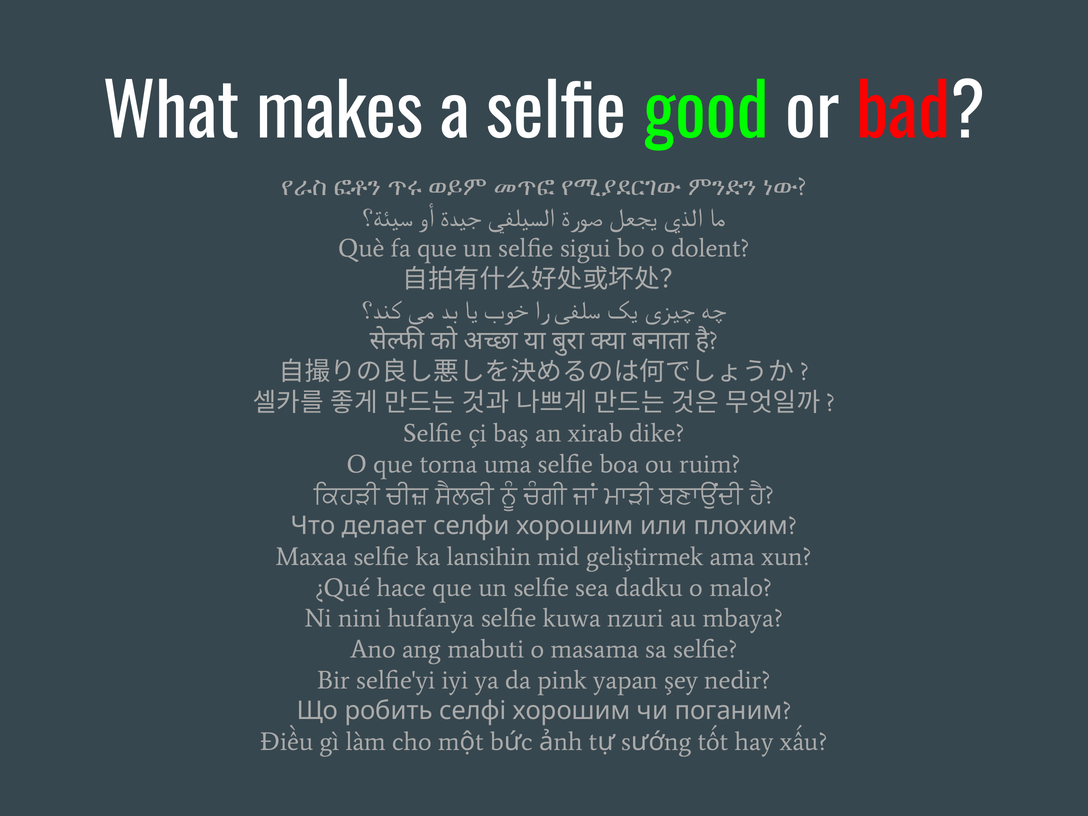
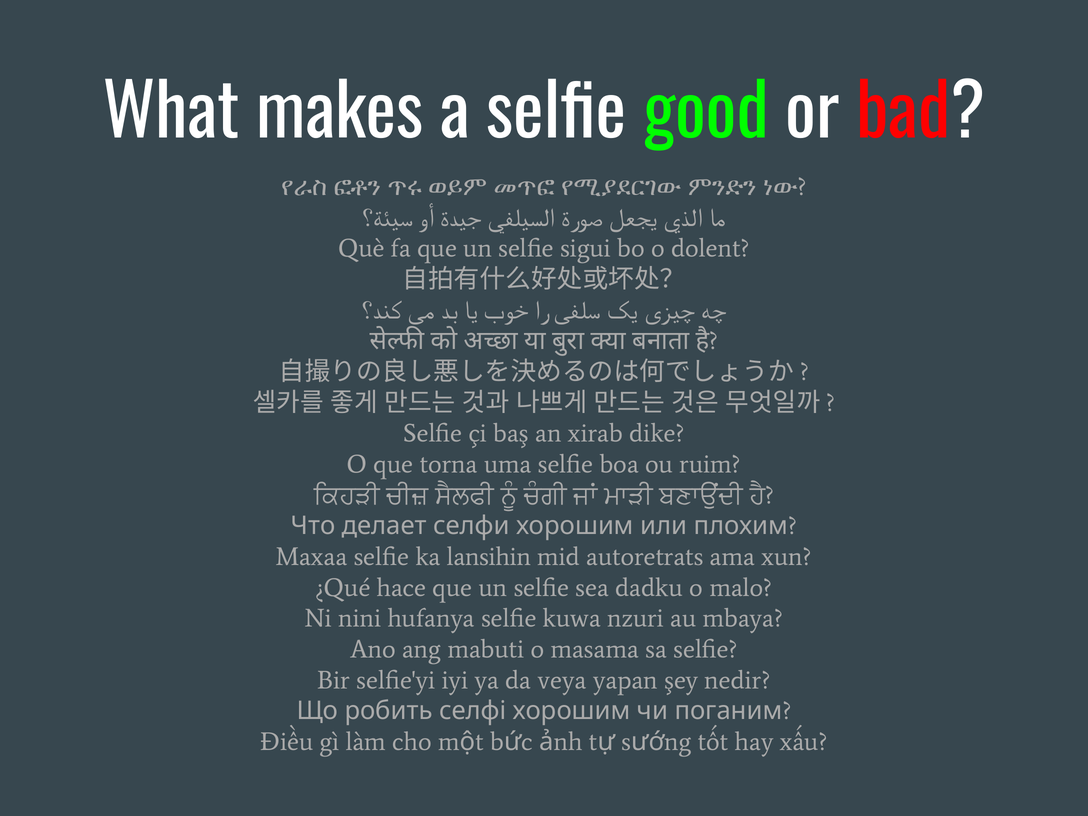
geliştirmek: geliştirmek -> autoretrats (645, 557)
pink: pink -> veya (562, 680)
